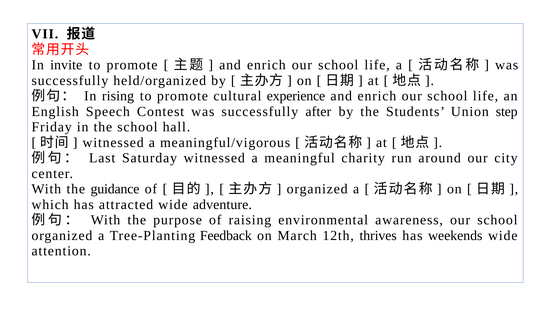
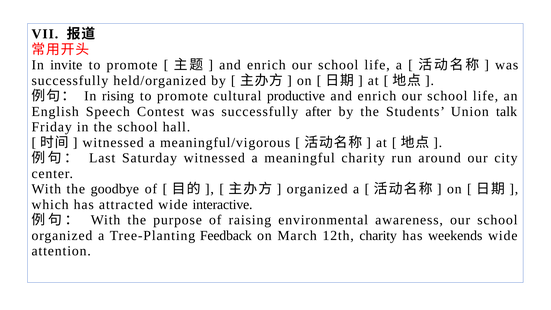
experience: experience -> productive (296, 96)
step: step -> talk (507, 111)
guidance: guidance -> goodbye (115, 189)
adventure: adventure -> interactive (223, 204)
12th thrives: thrives -> charity (378, 236)
